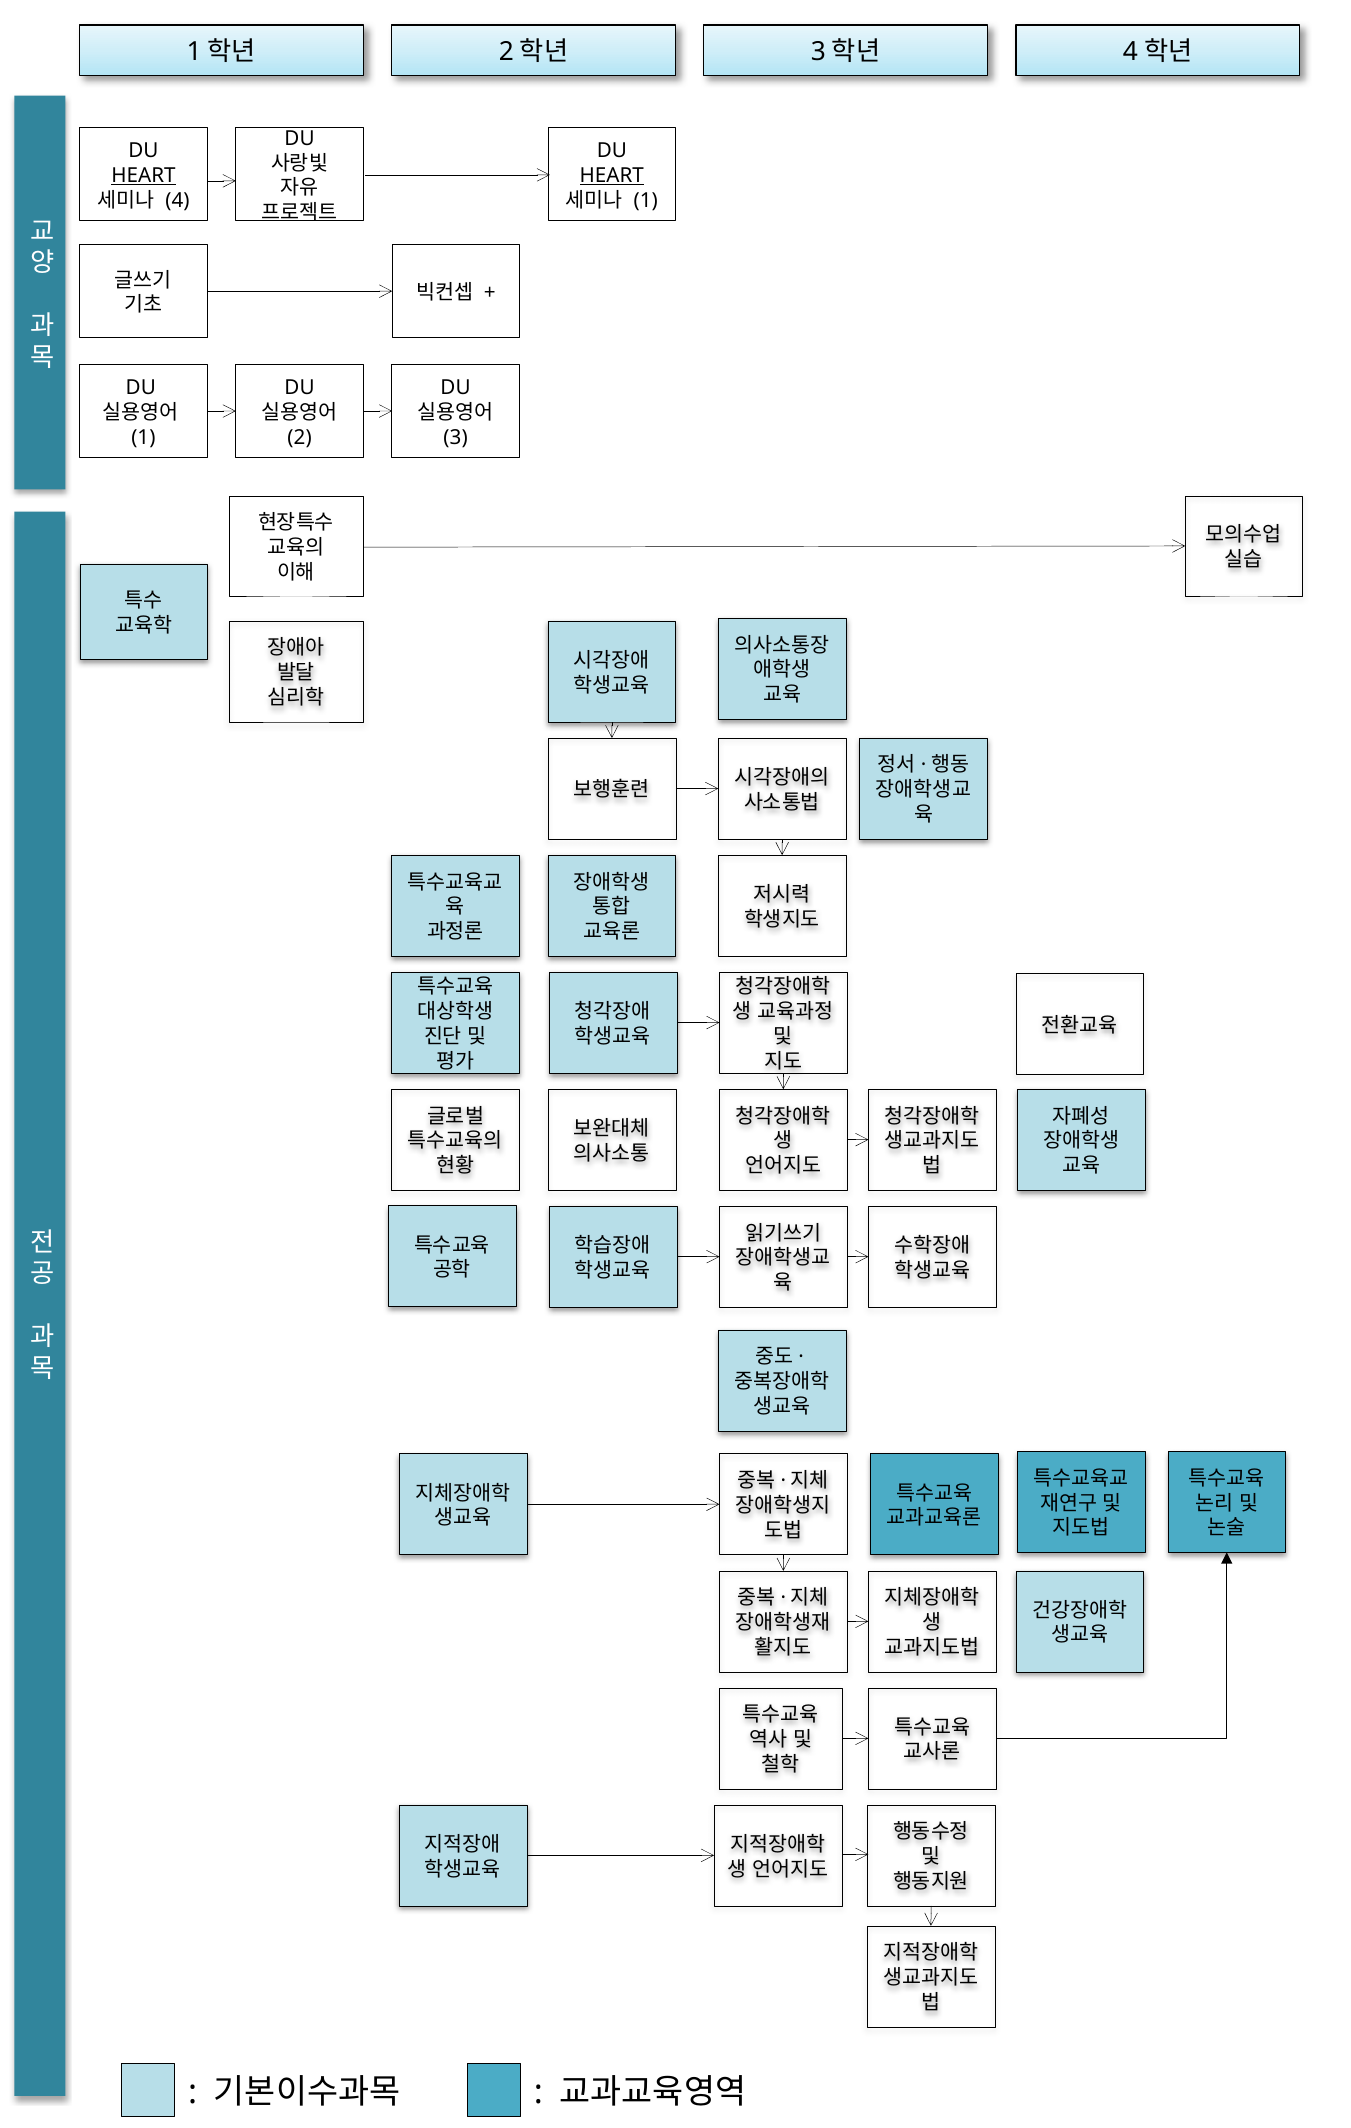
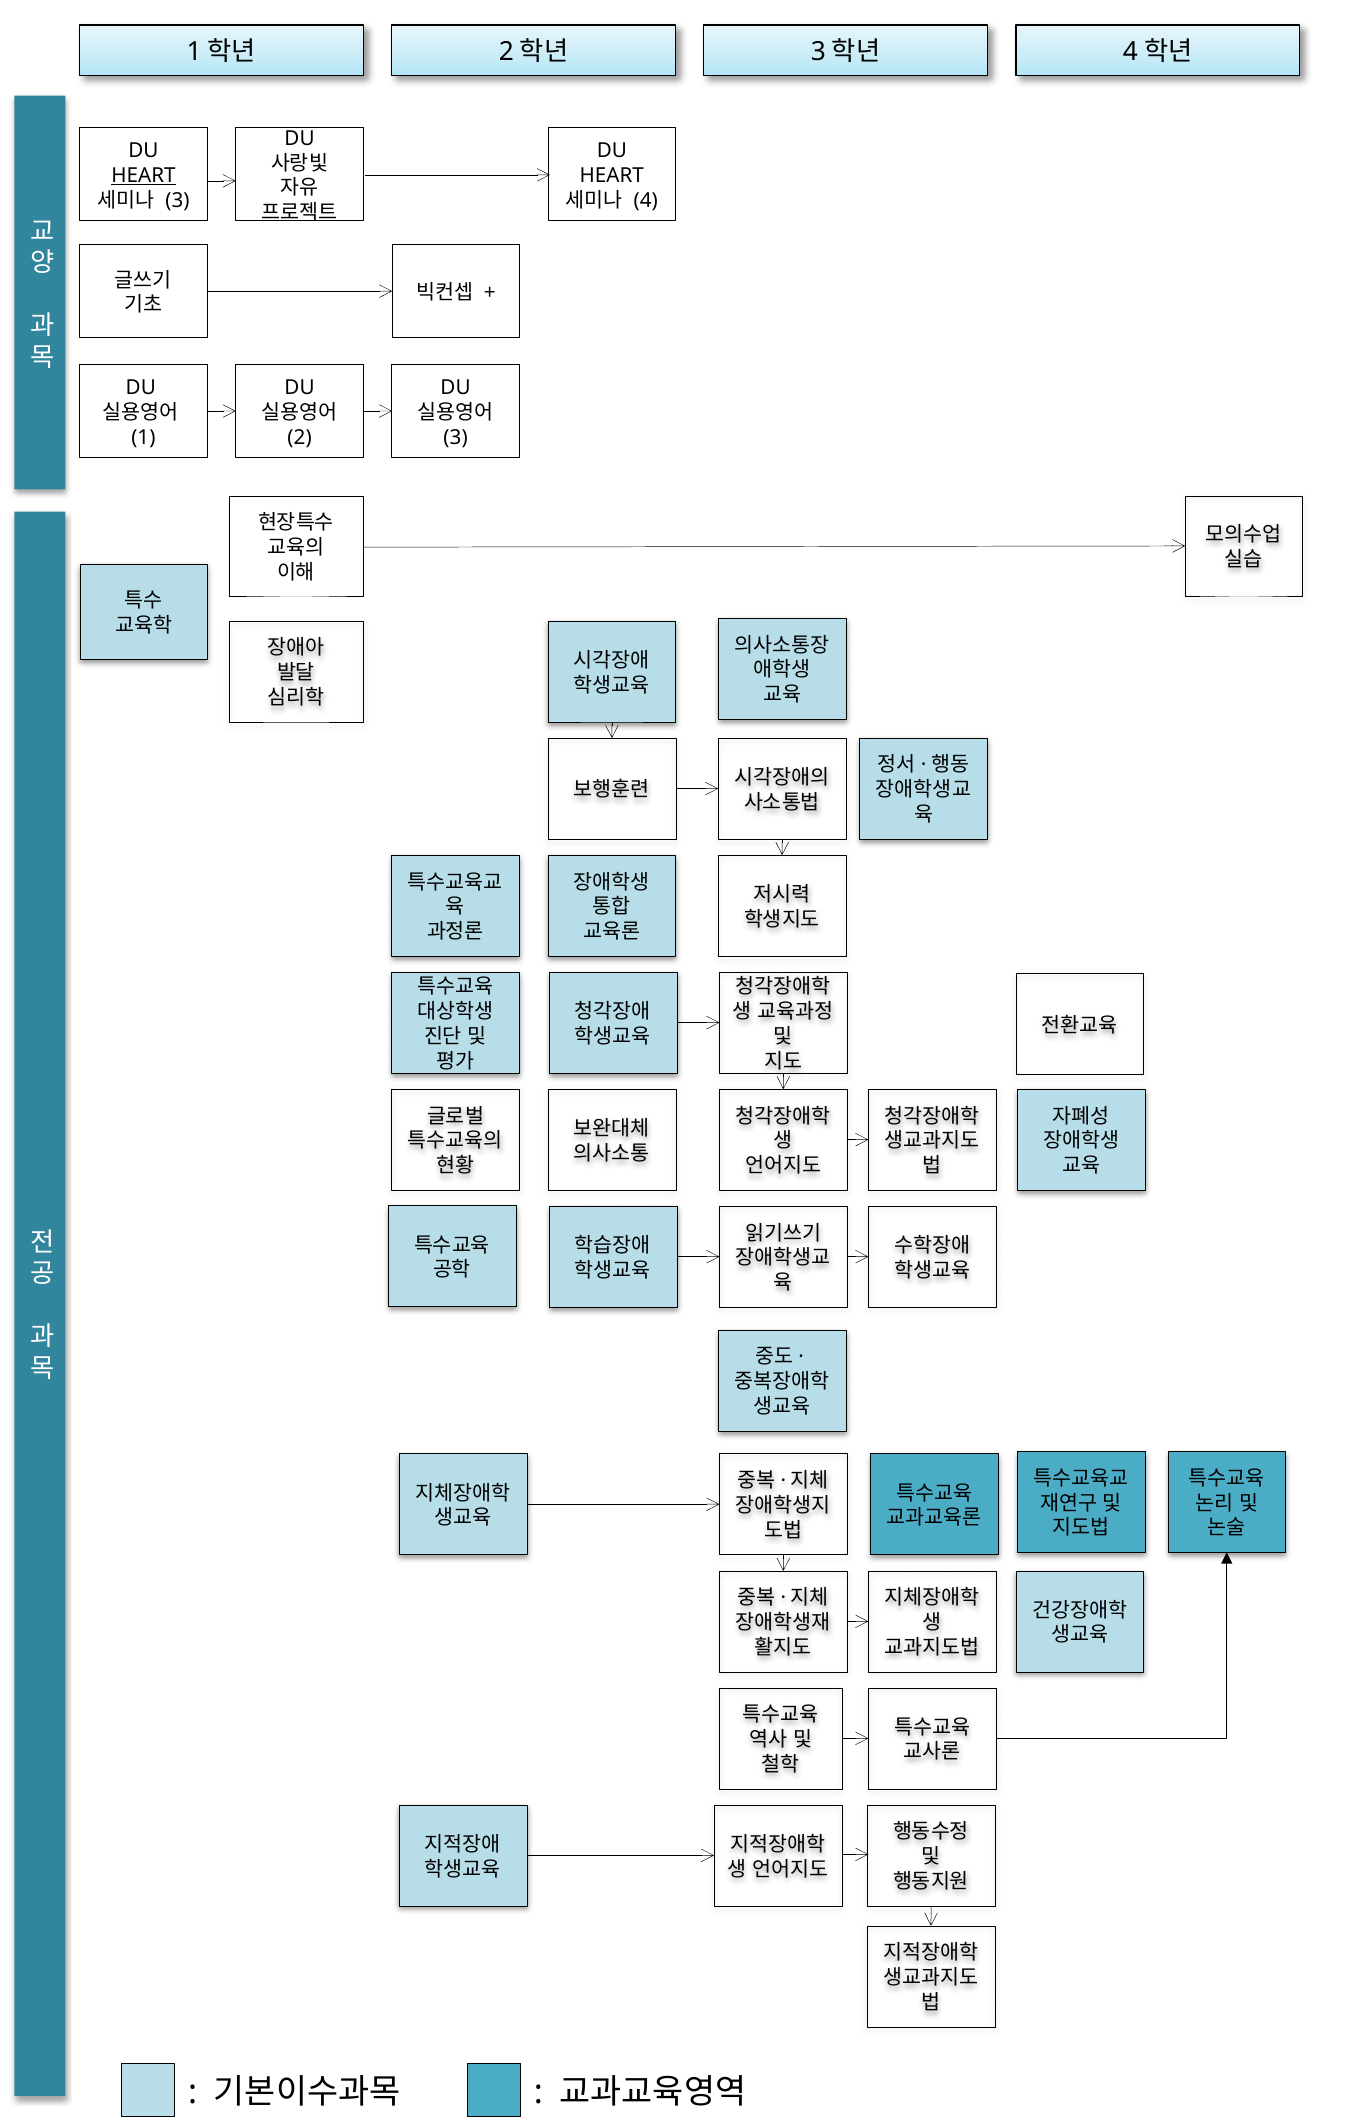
HEART underline: present -> none (612, 176)
4: 4 -> 3 (177, 200)
1: 1 -> 4 (646, 200)
